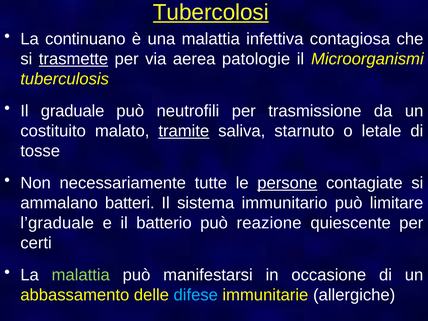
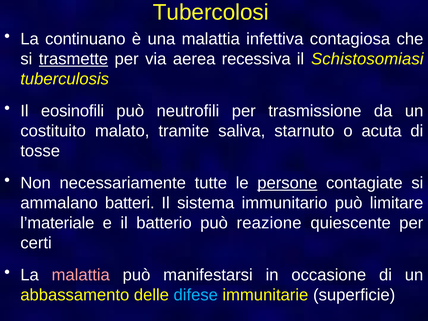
Tubercolosi underline: present -> none (211, 12)
patologie: patologie -> recessiva (256, 59)
Microorganismi: Microorganismi -> Schistosomiasi (367, 59)
graduale: graduale -> eosinofili (73, 111)
tramite underline: present -> none (184, 131)
letale: letale -> acuta (382, 131)
l’graduale: l’graduale -> l’materiale (57, 223)
malattia colour: light green -> pink (81, 275)
allergiche: allergiche -> superficie (354, 295)
